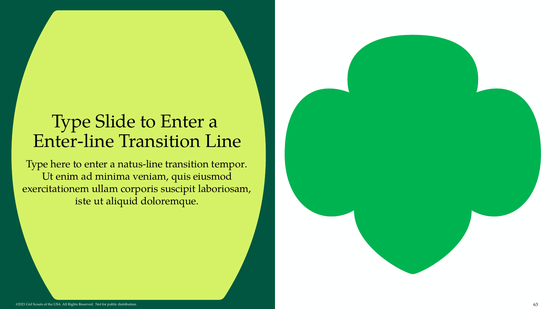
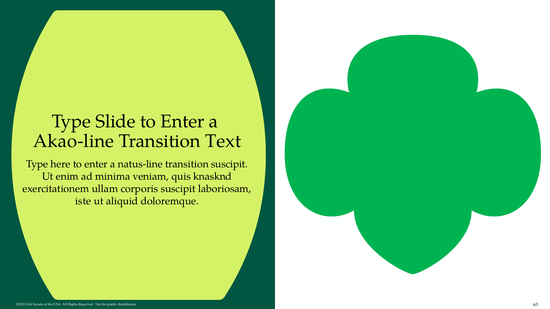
Enter-line: Enter-line -> Akao-line (74, 141)
Line: Line -> Text (223, 141)
transition tempor: tempor -> suscipit (229, 164)
eiusmod: eiusmod -> knasknd (213, 177)
